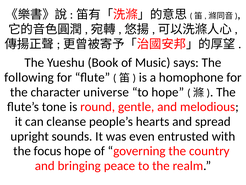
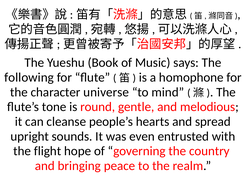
to hope: hope -> mind (168, 92)
focus: focus -> flight (48, 151)
